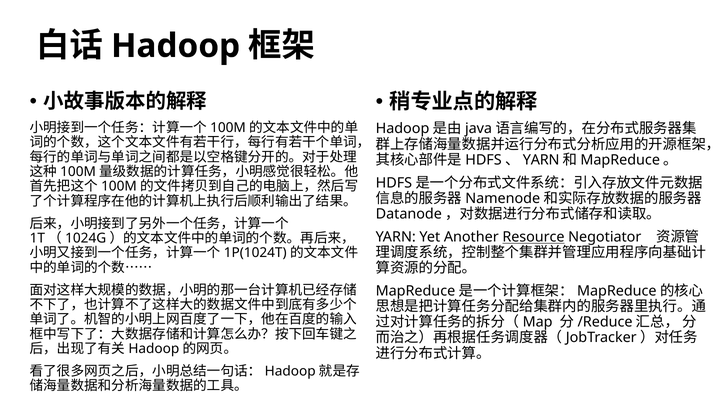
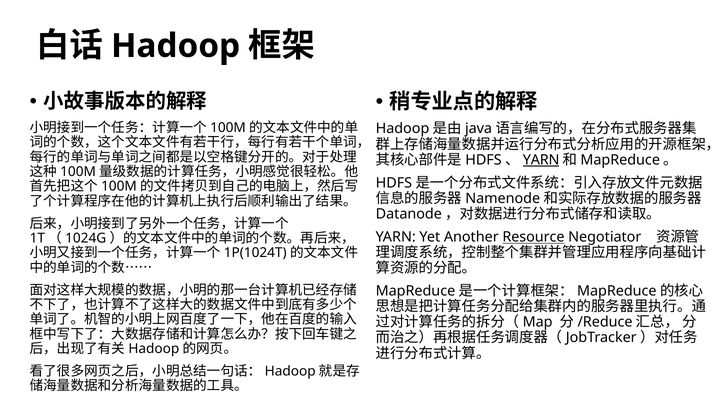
YARN underline: none -> present (541, 160)
